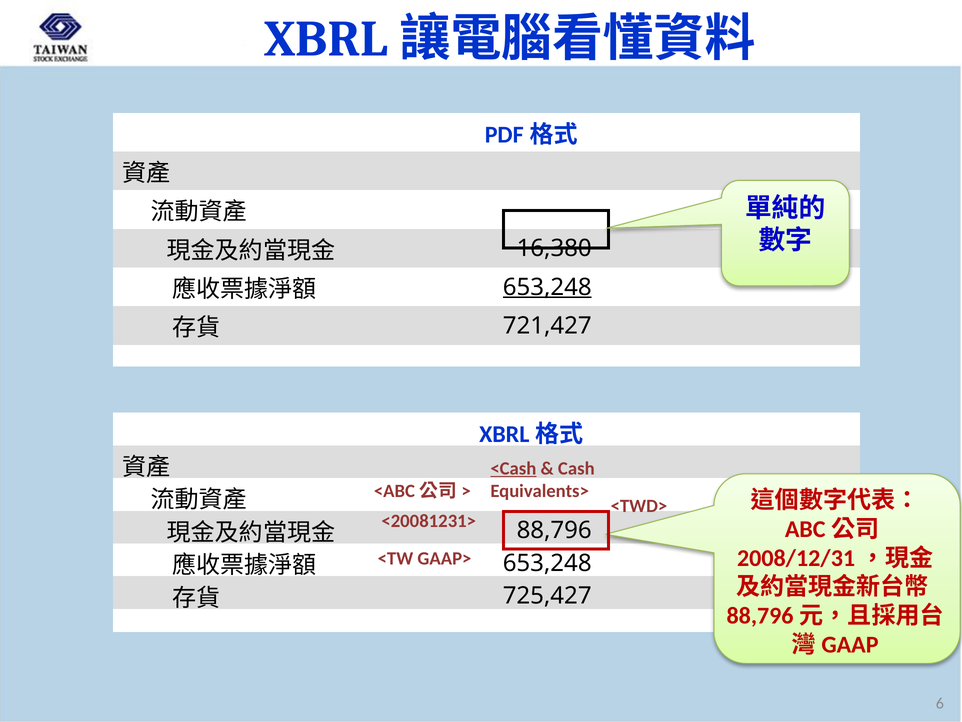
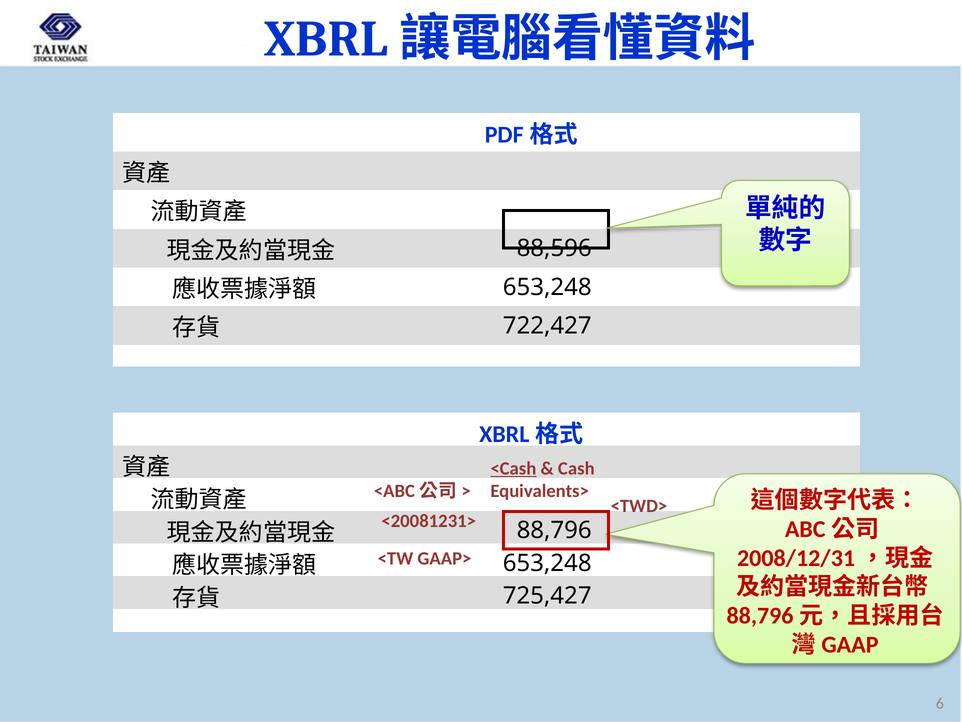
16,380: 16,380 -> 88,596 (554, 248)
653,248 underline: present -> none (547, 287)
721,427: 721,427 -> 722,427 (547, 326)
